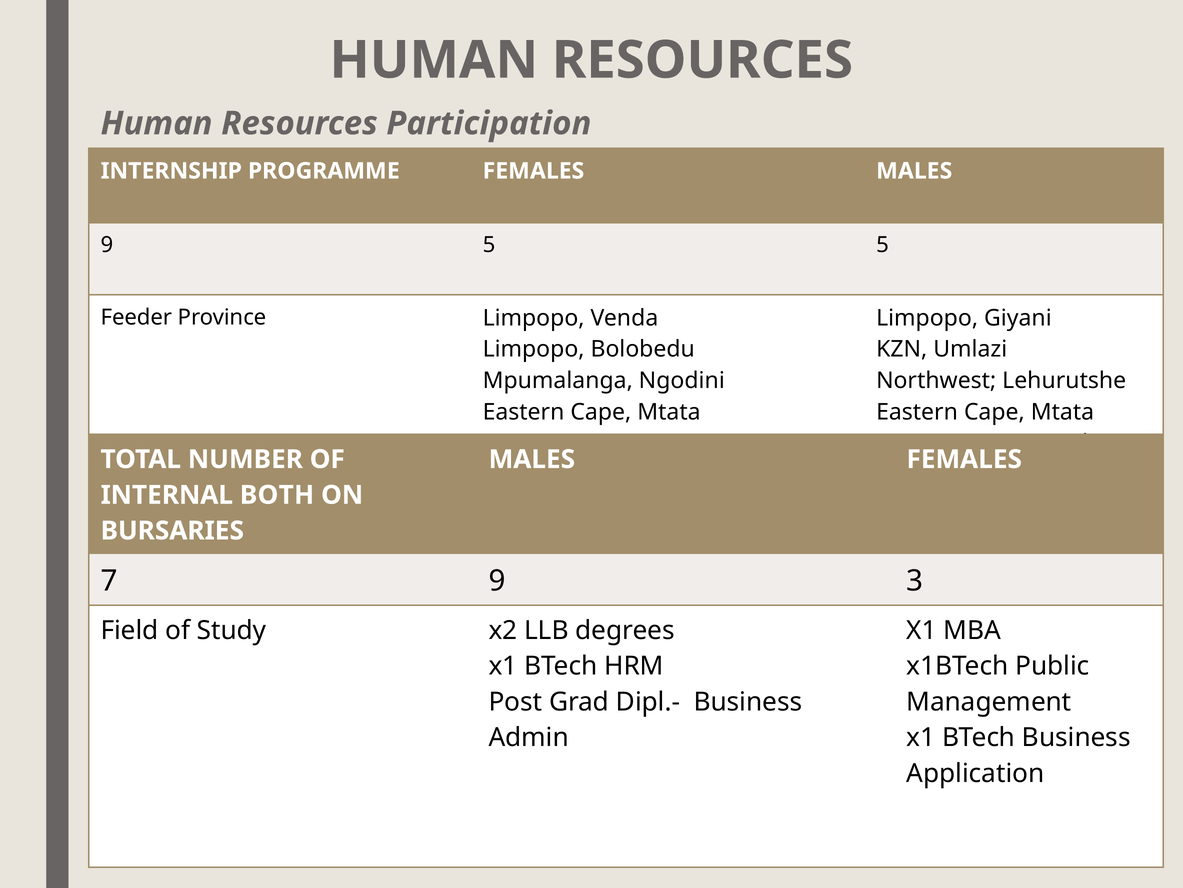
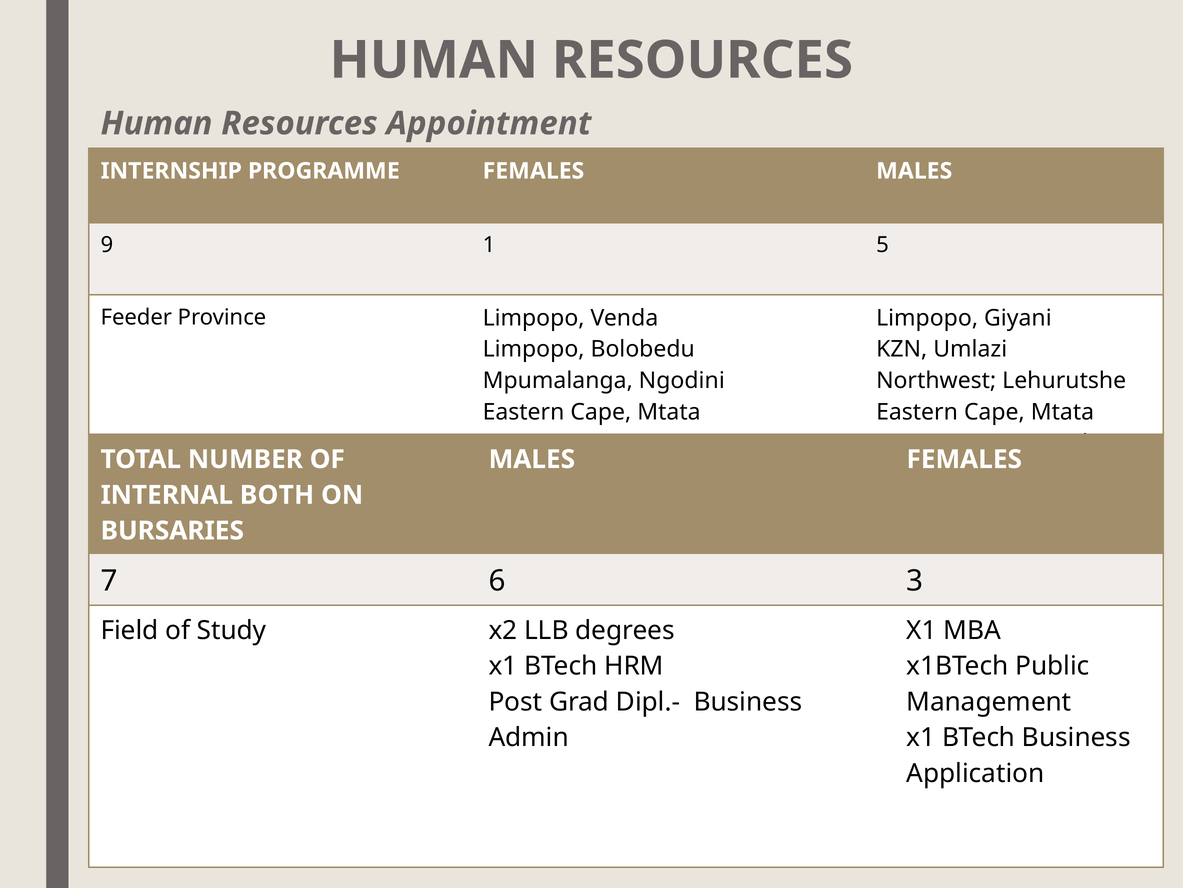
Participation: Participation -> Appointment (489, 123)
9 5: 5 -> 1 (489, 245)
7 9: 9 -> 6 (497, 580)
